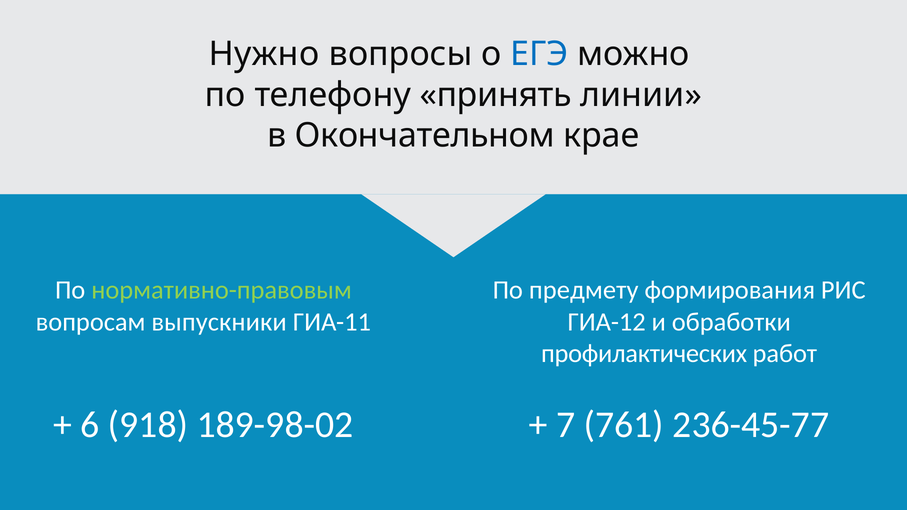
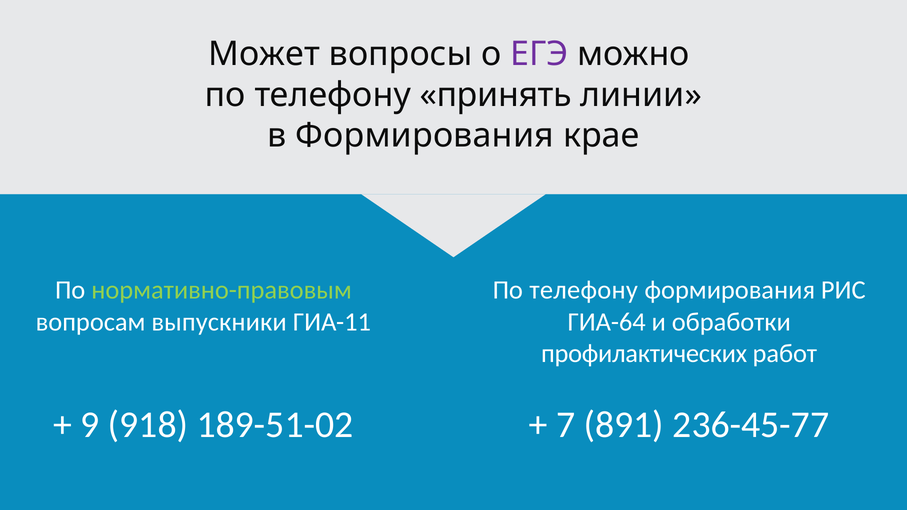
Нужно: Нужно -> Может (264, 54)
ЕГЭ colour: blue -> purple (539, 54)
в Окончательном: Окончательном -> Формирования (425, 136)
предмету: предмету -> телефону (584, 290)
ГИА-12: ГИА-12 -> ГИА-64 (607, 322)
6: 6 -> 9 (90, 425)
189-98-02: 189-98-02 -> 189-51-02 (275, 425)
761: 761 -> 891 (624, 425)
